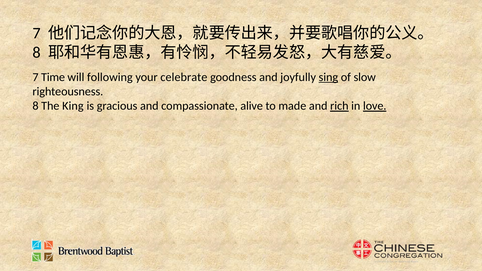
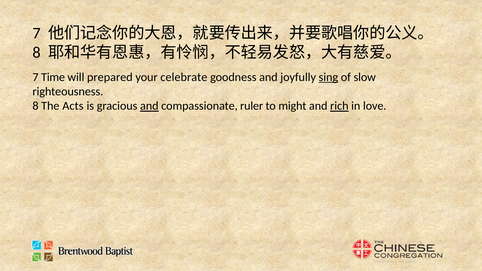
following: following -> prepared (110, 77)
King: King -> Acts (73, 106)
and underline: none -> present (149, 106)
alive: alive -> ruler (252, 106)
made: made -> might (292, 106)
love underline: present -> none (375, 106)
